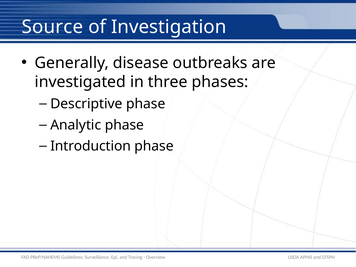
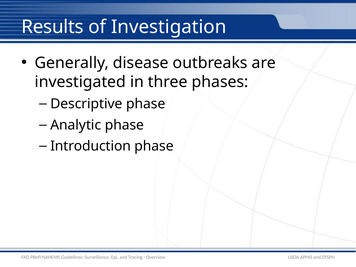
Source: Source -> Results (53, 27)
